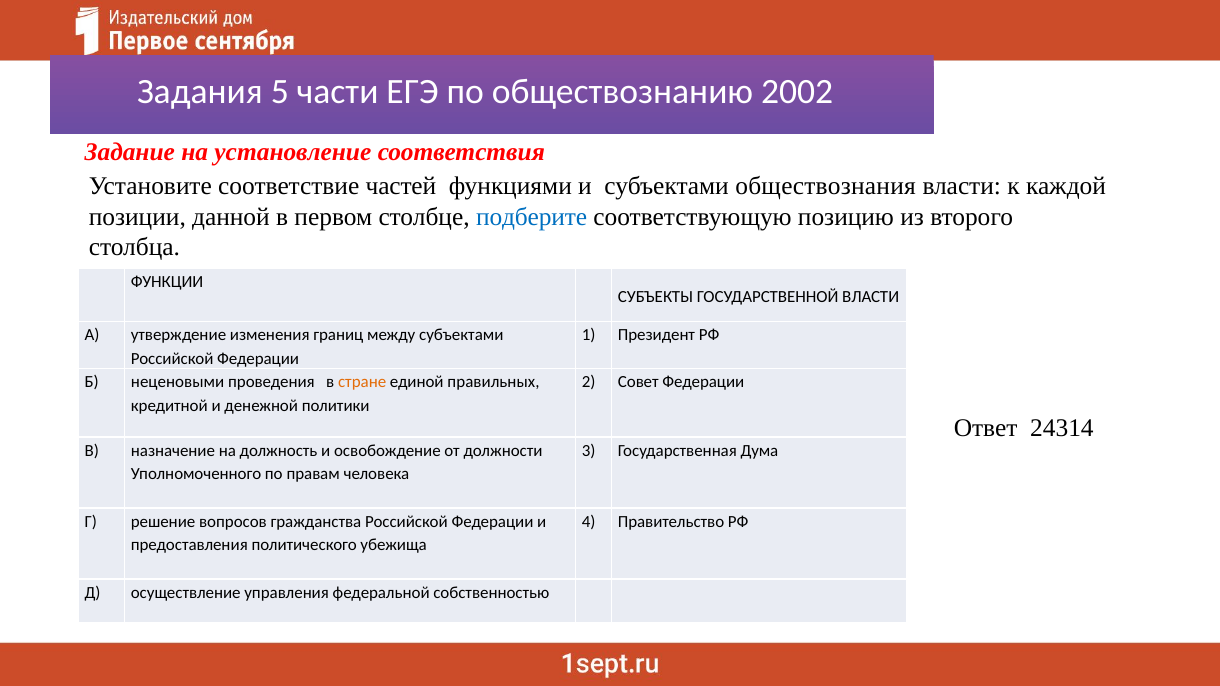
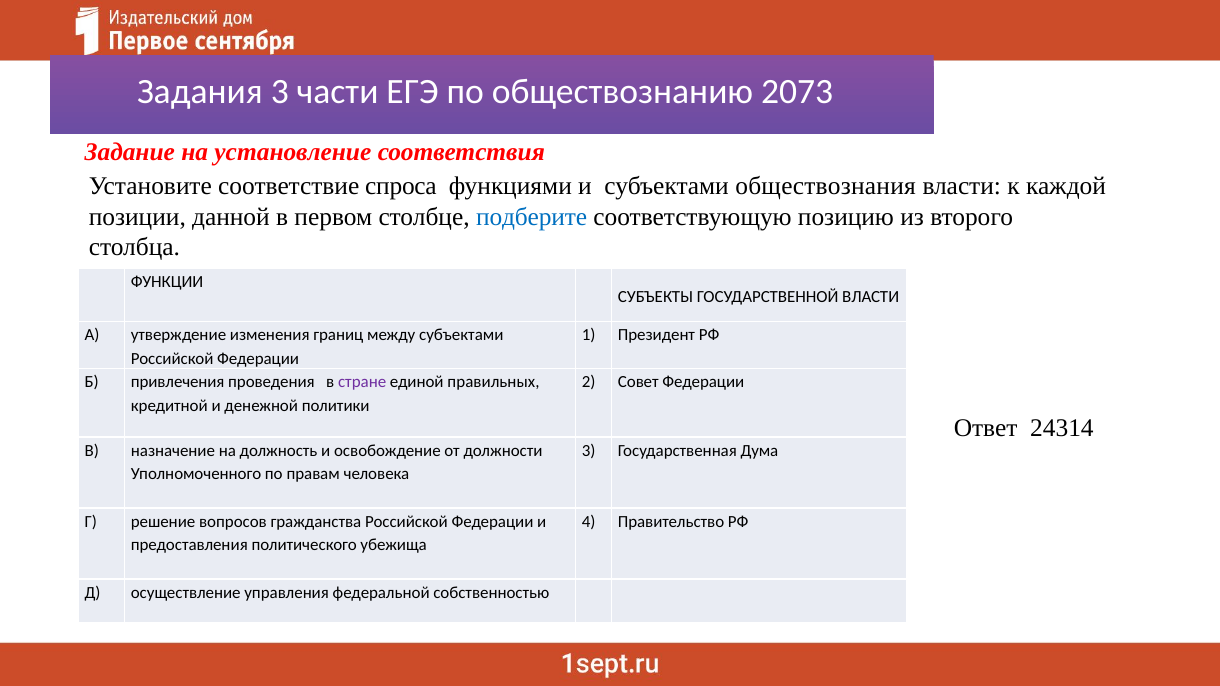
Задания 5: 5 -> 3 (280, 92)
2002: 2002 -> 2073 (797, 92)
частей: частей -> спроса (401, 187)
неценовыми: неценовыми -> привлечения (178, 382)
стране colour: orange -> purple (362, 382)
